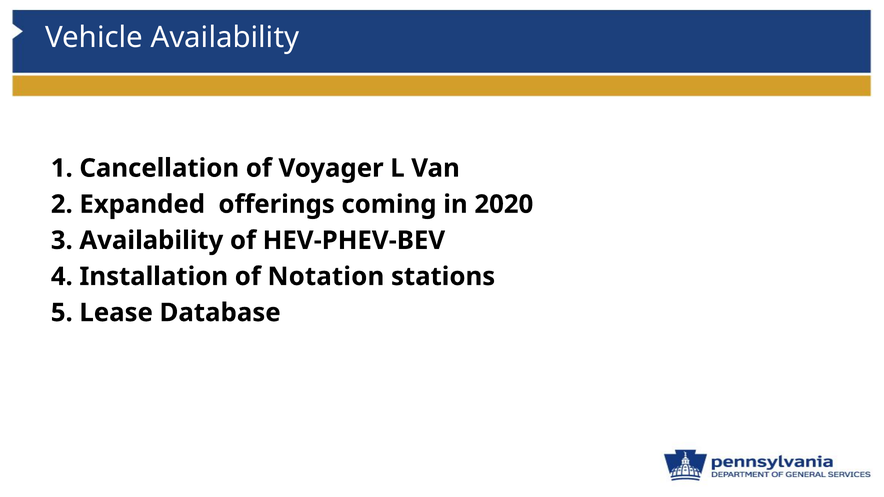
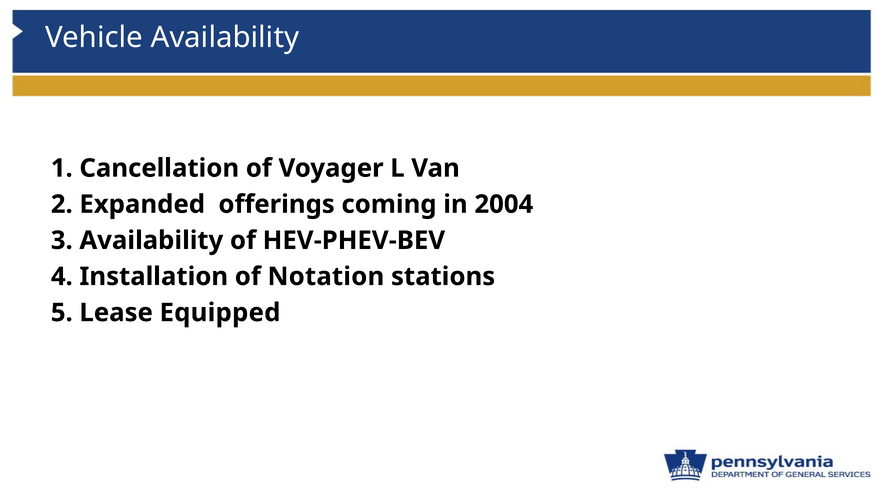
2020: 2020 -> 2004 (504, 204)
Database: Database -> Equipped (220, 313)
